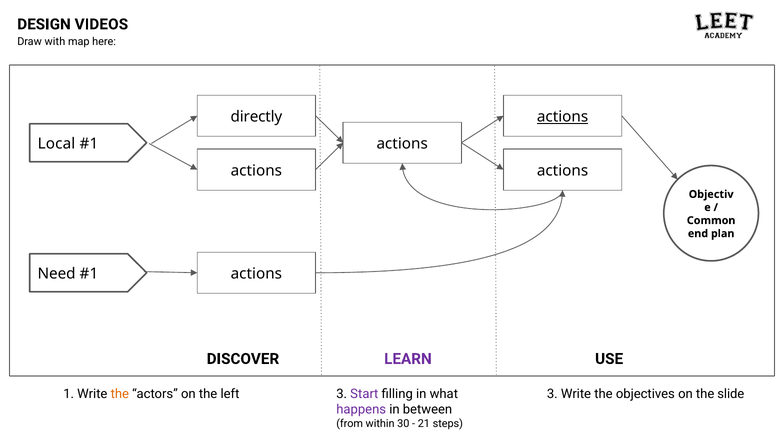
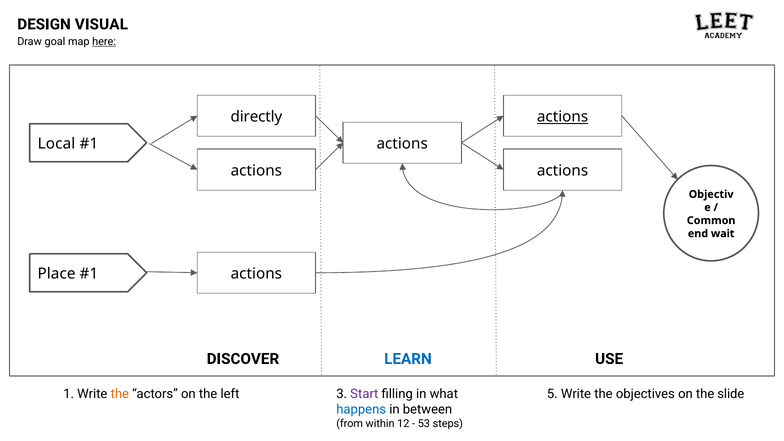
VIDEOS: VIDEOS -> VISUAL (101, 24)
with: with -> goal (55, 41)
here underline: none -> present (104, 41)
plan: plan -> wait (723, 234)
Need: Need -> Place (57, 274)
LEARN colour: purple -> blue (408, 359)
left 3: 3 -> 5 (552, 394)
happens colour: purple -> blue (361, 410)
30: 30 -> 12 (403, 424)
21: 21 -> 53 (424, 424)
